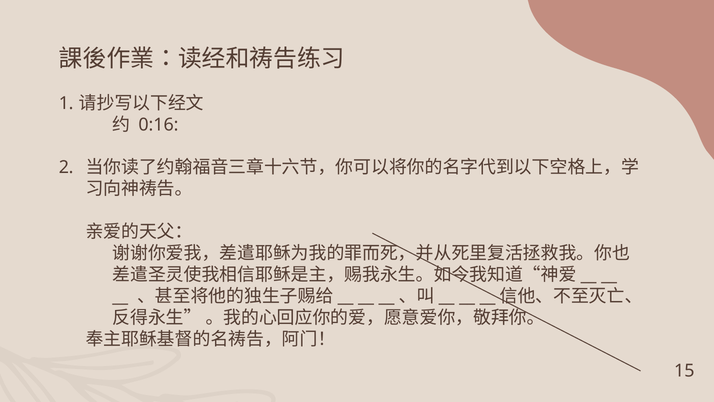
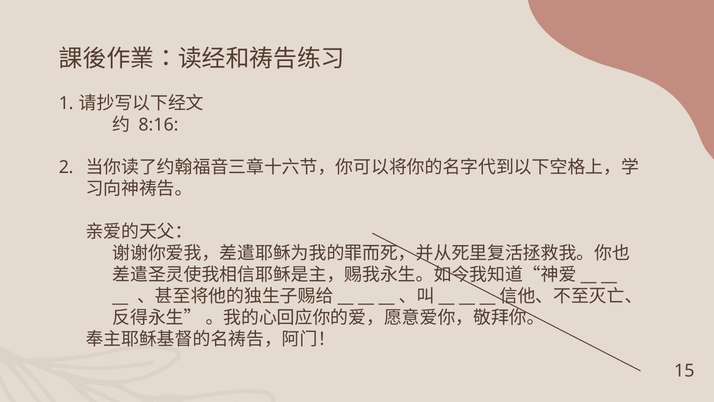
0:16: 0:16 -> 8:16 (158, 125)
